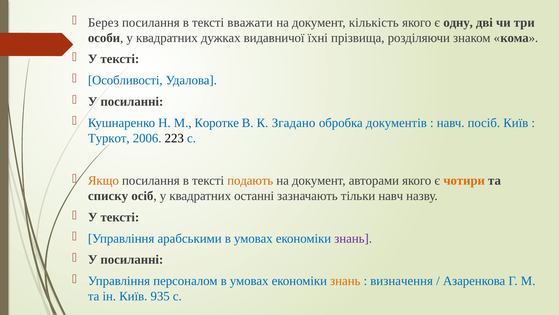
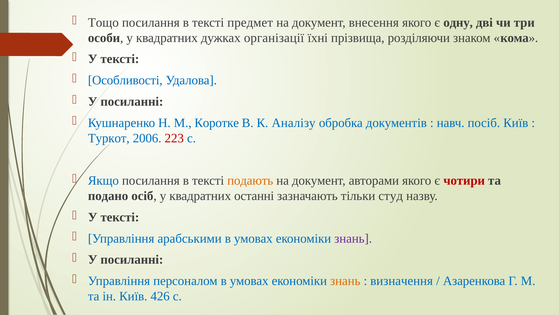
Берез: Берез -> Тощо (103, 22)
вважати: вважати -> предмет (250, 22)
кількість: кількість -> внесення (374, 22)
видавничої: видавничої -> організації (274, 38)
Згадано: Згадано -> Аналізу (294, 123)
223 colour: black -> red (174, 138)
Якщо colour: orange -> blue (103, 180)
чотири colour: orange -> red (464, 180)
списку: списку -> подано (108, 196)
тільки навч: навч -> студ (391, 196)
935: 935 -> 426 (160, 296)
